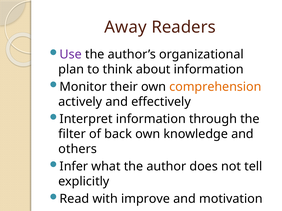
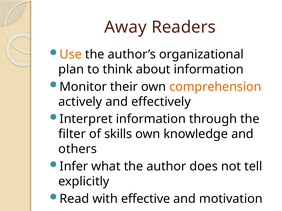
Use colour: purple -> orange (71, 54)
back: back -> skills (118, 134)
improve: improve -> effective (146, 199)
